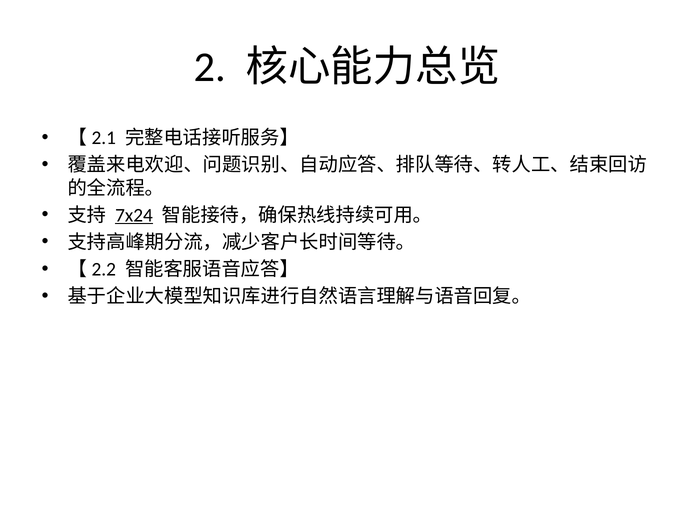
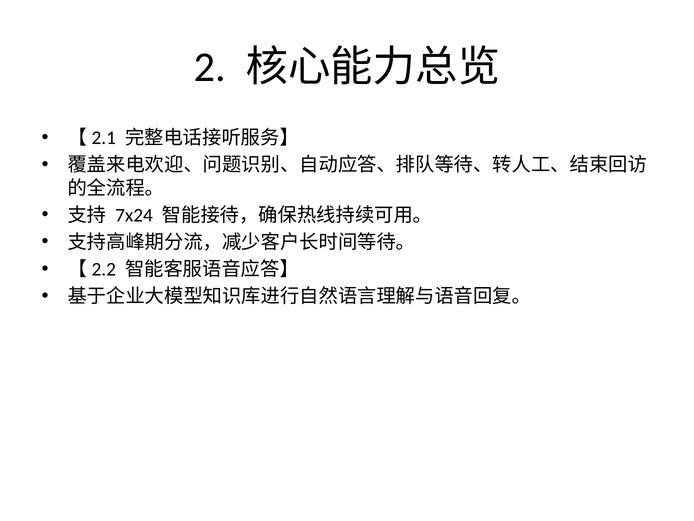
7x24 underline: present -> none (134, 215)
